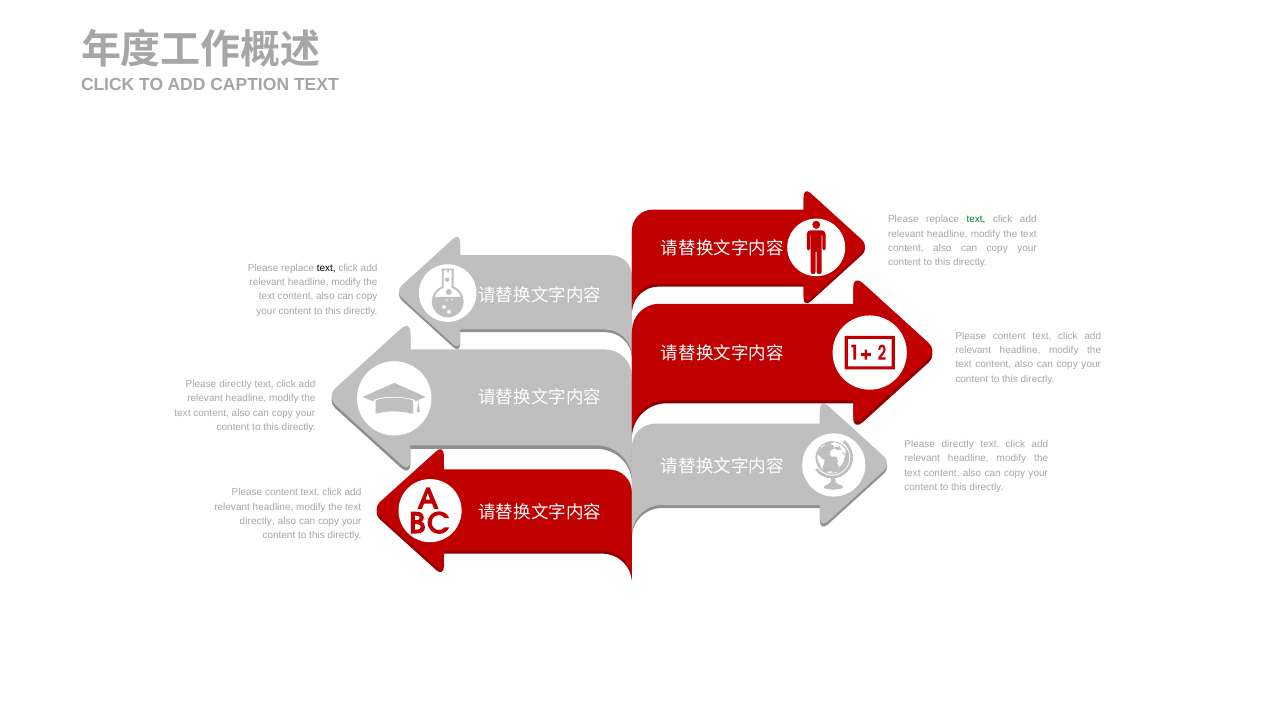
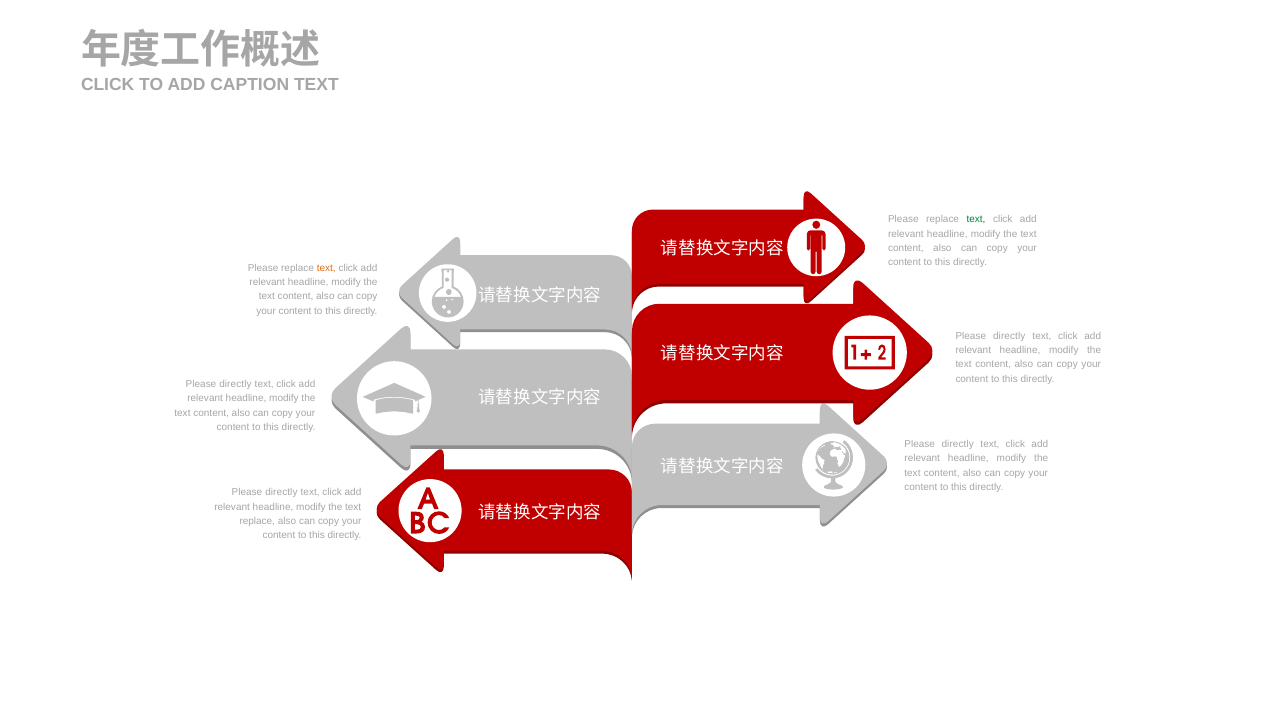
text colour: black -> orange (326, 268)
content: content -> directly (1009, 336)
content: content -> directly (281, 492)
directly: directly -> replace (257, 521)
